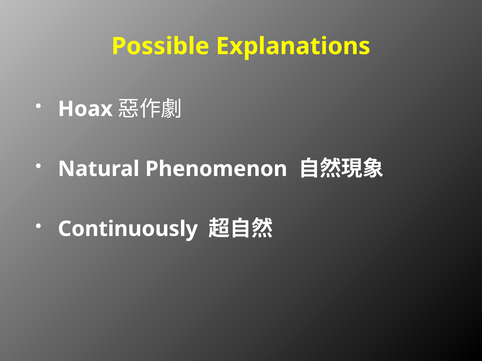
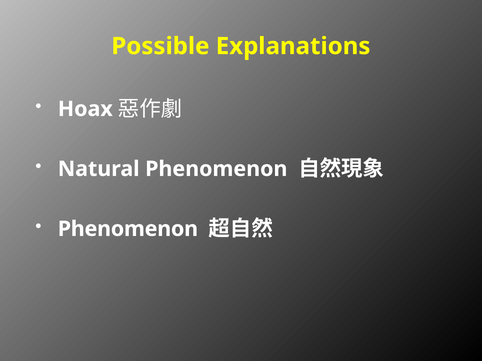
Continuously: Continuously -> Phenomenon (128, 229)
